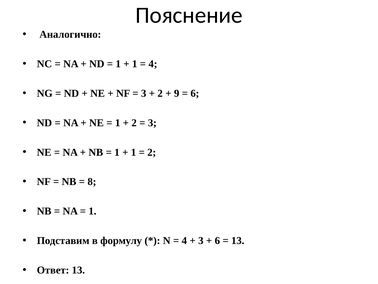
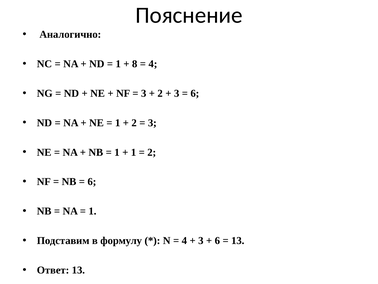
1: 1 -> 8 (135, 64)
9: 9 -> 3 (177, 93)
8: 8 -> 6 (92, 181)
